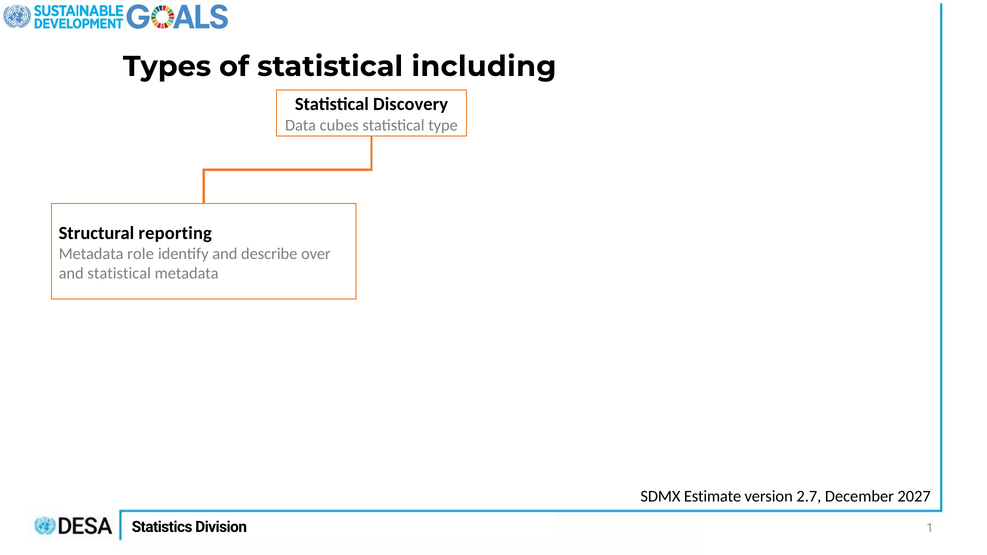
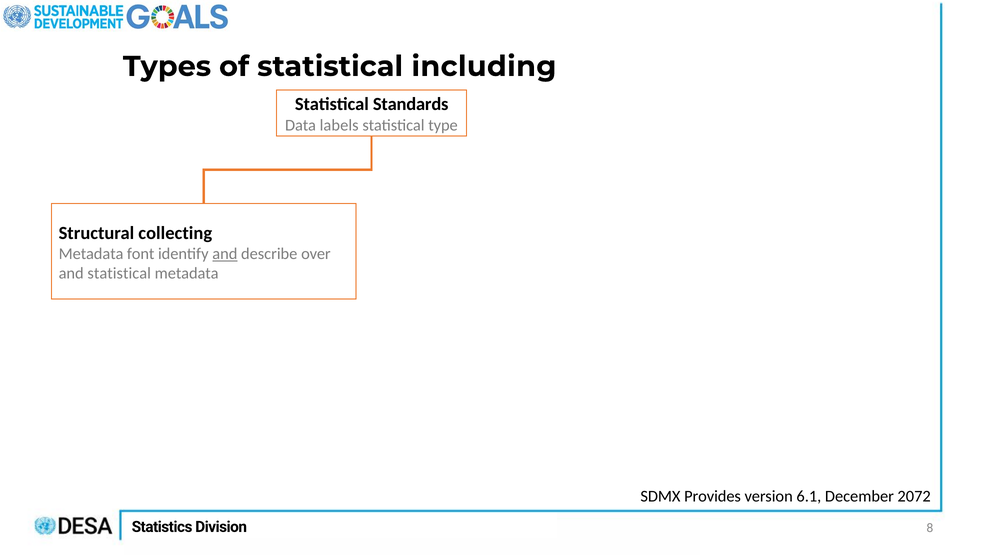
Discovery: Discovery -> Standards (411, 104)
cubes: cubes -> labels (339, 125)
reporting: reporting -> collecting (175, 233)
role: role -> font (141, 254)
and underline: none -> present (225, 254)
Estimate: Estimate -> Provides (713, 496)
2.7: 2.7 -> 6.1 (809, 496)
2027: 2027 -> 2072 (914, 496)
1: 1 -> 8 (930, 528)
